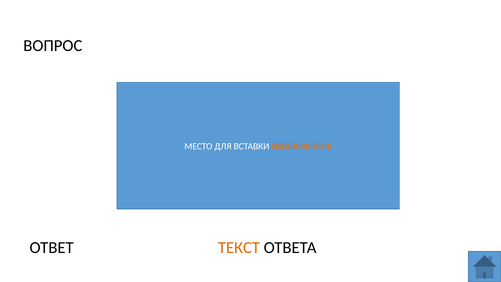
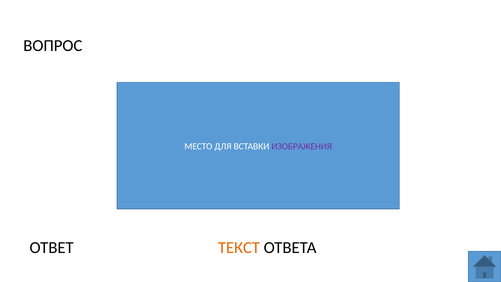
ИЗОБРАЖЕНИЯ colour: orange -> purple (302, 146)
